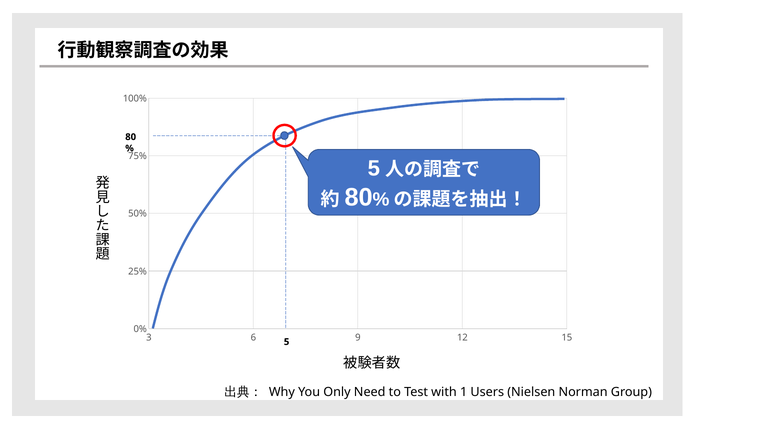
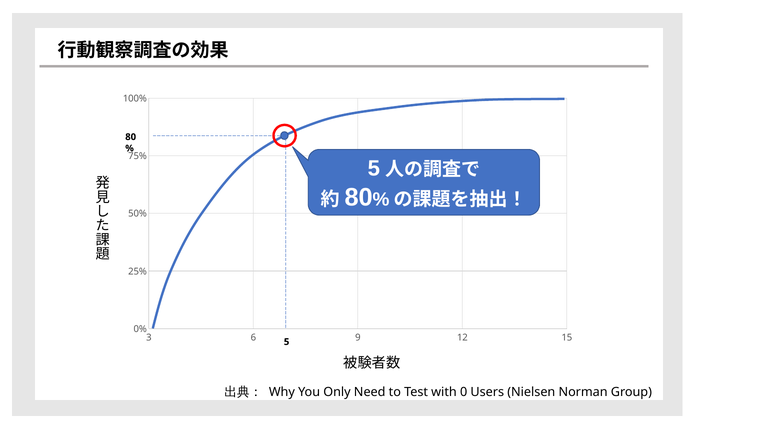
1: 1 -> 0 (464, 392)
